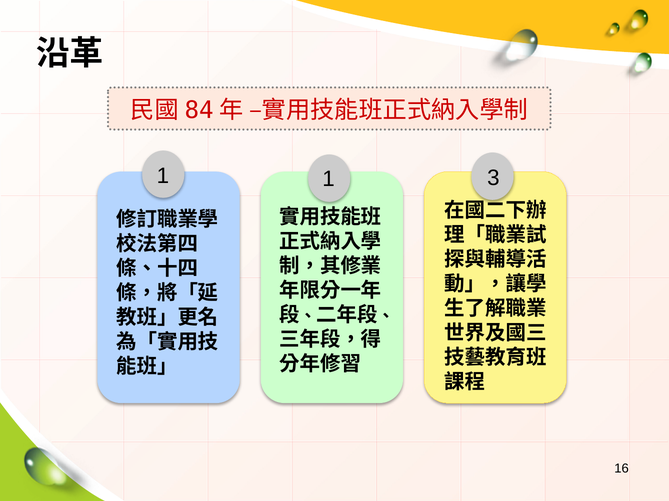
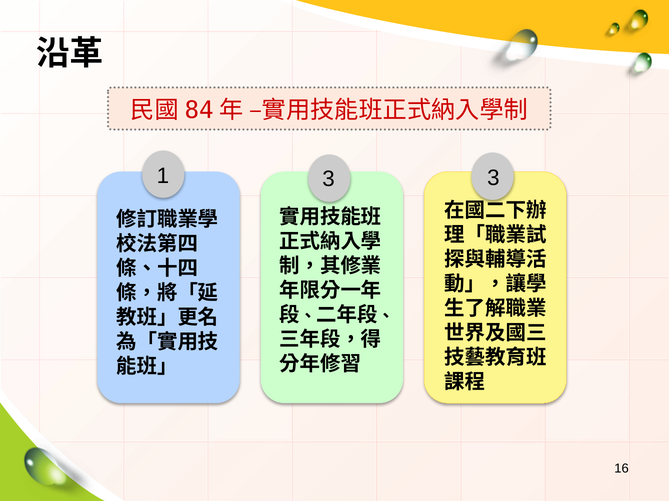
1 1: 1 -> 3 (329, 179)
